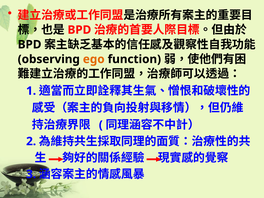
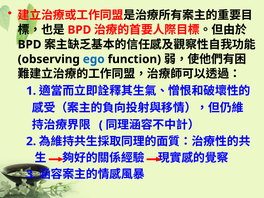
ego colour: orange -> blue (94, 59)
